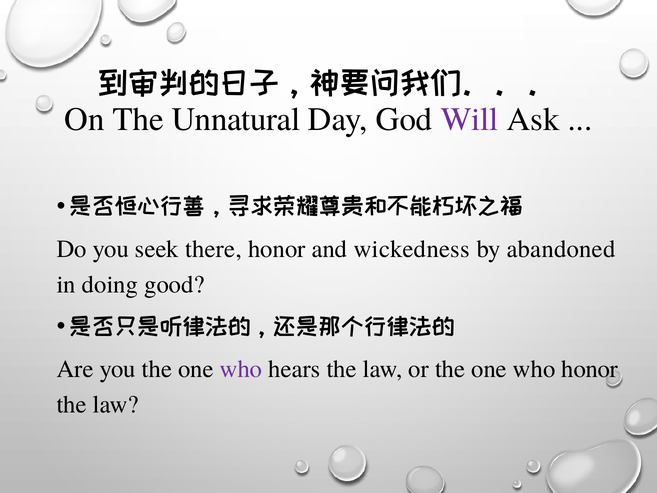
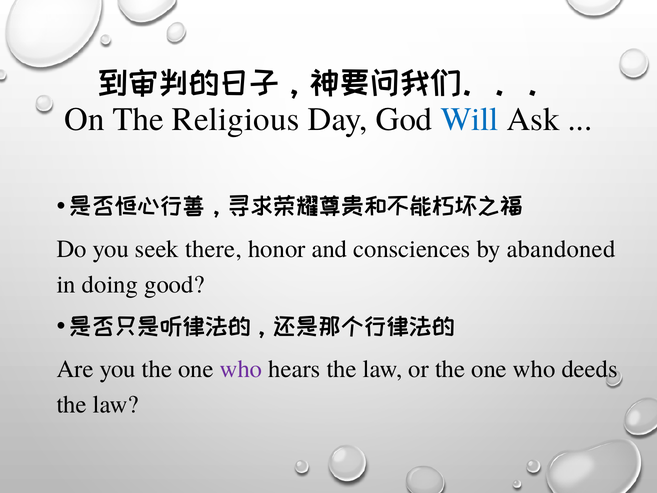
Unnatural: Unnatural -> Religious (236, 119)
Will colour: purple -> blue (470, 119)
wickedness: wickedness -> consciences (412, 249)
who honor: honor -> deeds (590, 369)
